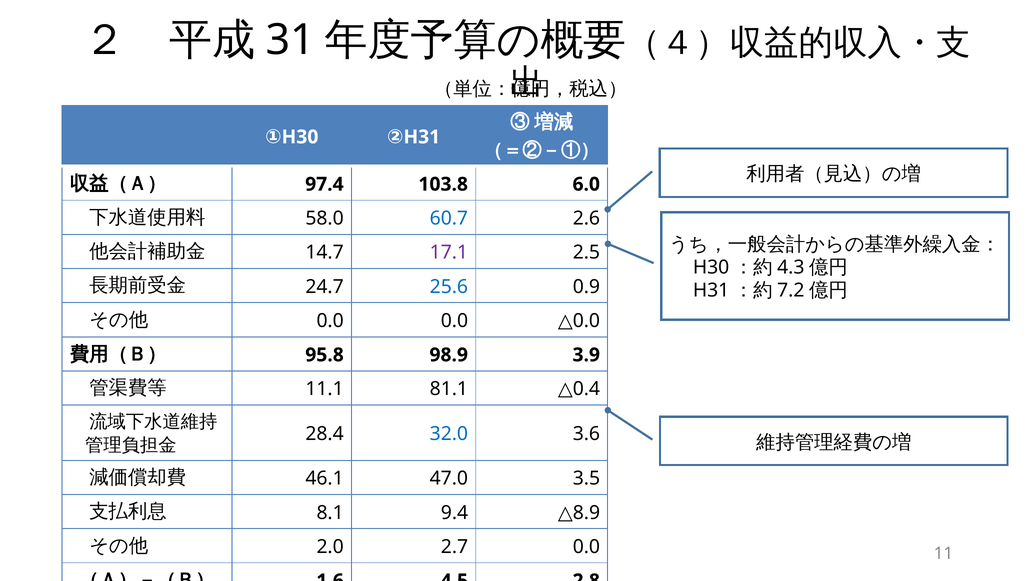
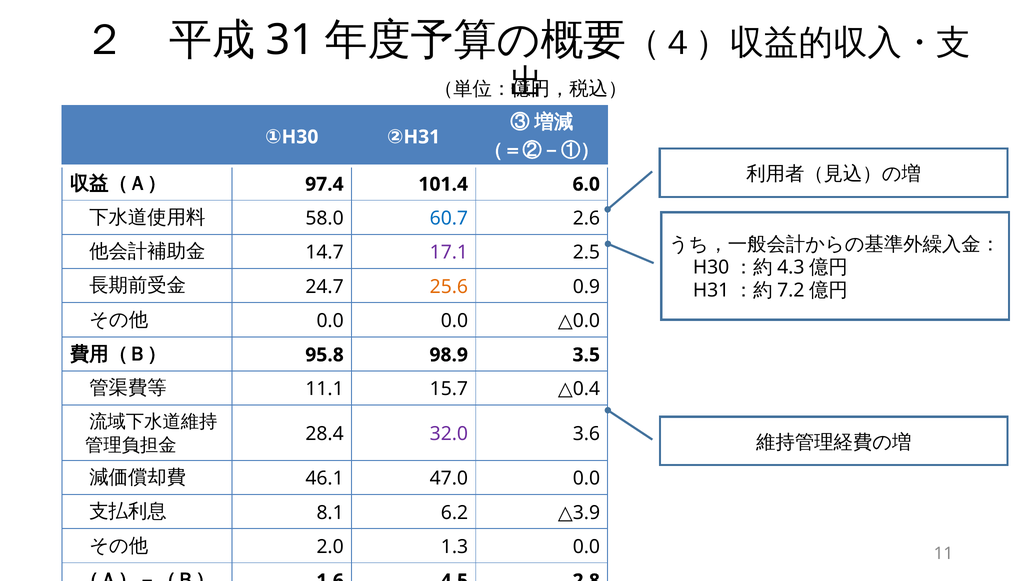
103.8: 103.8 -> 101.4 (443, 184)
25.6 colour: blue -> orange (449, 286)
3.9: 3.9 -> 3.5 (586, 355)
81.1: 81.1 -> 15.7 (449, 389)
32.0 colour: blue -> purple (449, 433)
47.0 3.5: 3.5 -> 0.0 (586, 478)
9.4: 9.4 -> 6.2 (454, 512)
8.9: 8.9 -> 3.9 (586, 512)
2.7: 2.7 -> 1.3 (454, 546)
